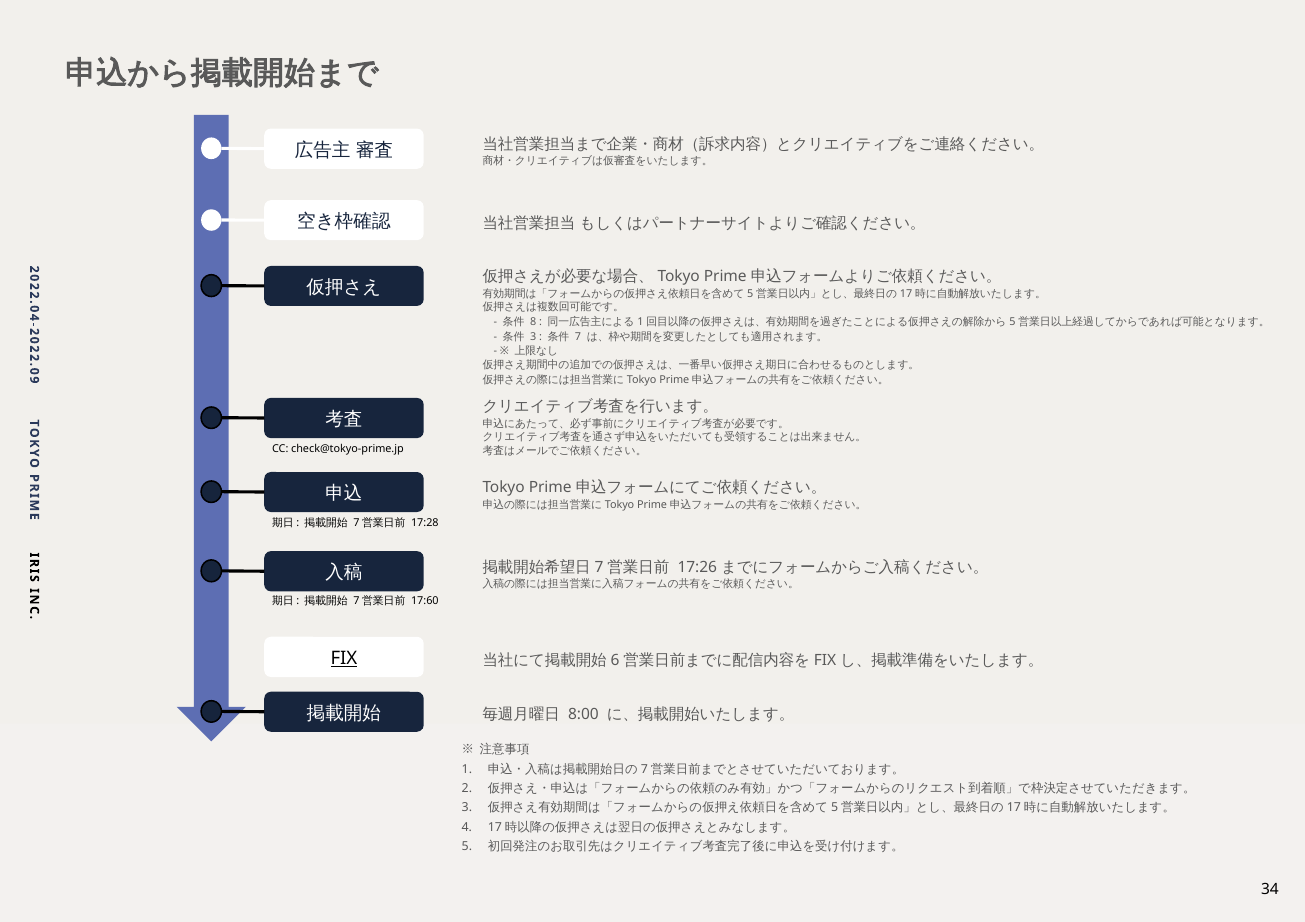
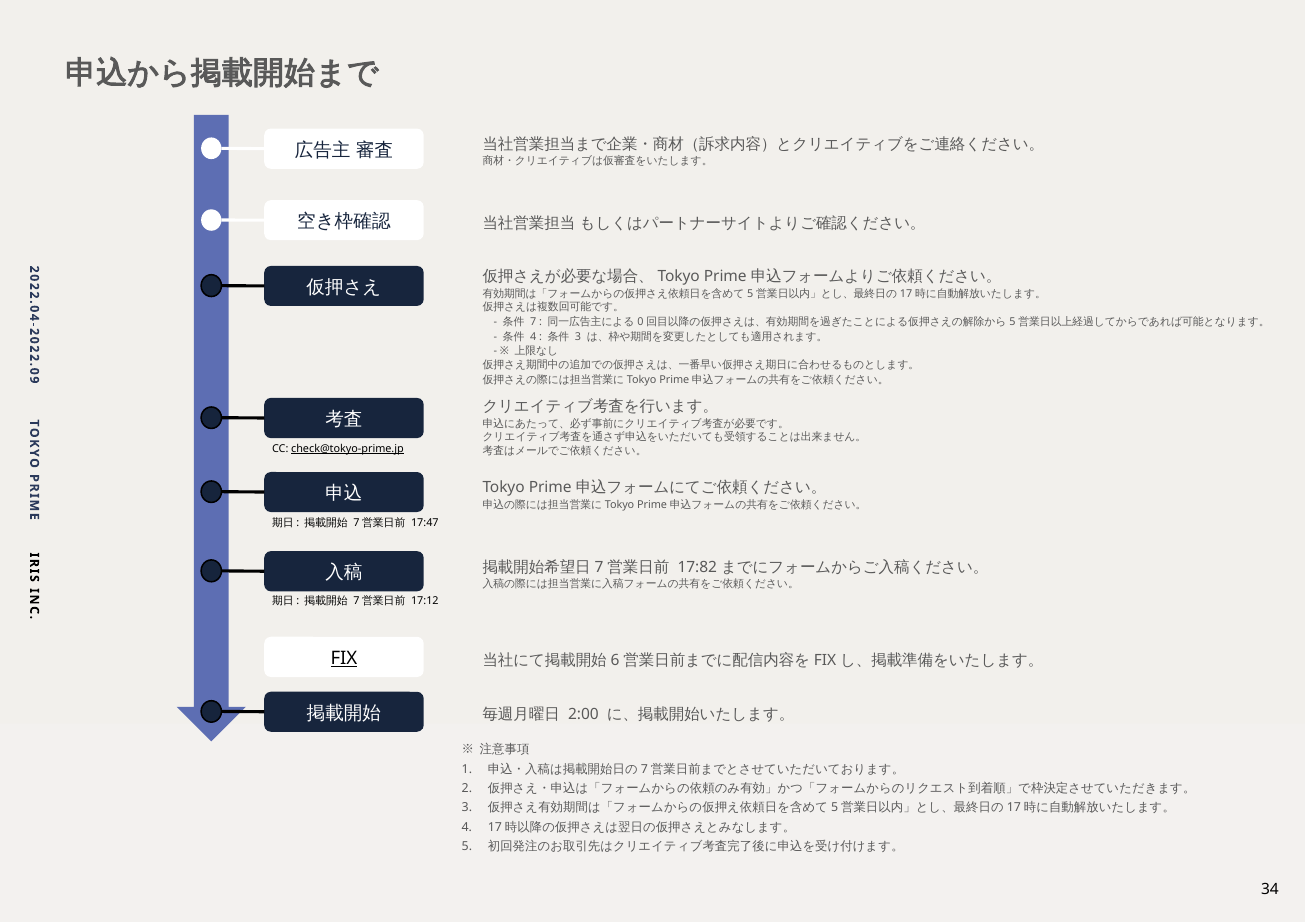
8: 8 -> 7 (533, 322)
1: 1 -> 0 (640, 322)
3: 3 -> 4 (533, 337)
7: 7 -> 3 (578, 337)
check@tokyo-prime.jp underline: none -> present (347, 449)
17:28: 17:28 -> 17:47 (425, 523)
17:26: 17:26 -> 17:82 (697, 568)
17:60: 17:60 -> 17:12 (425, 602)
8:00: 8:00 -> 2:00 (583, 715)
